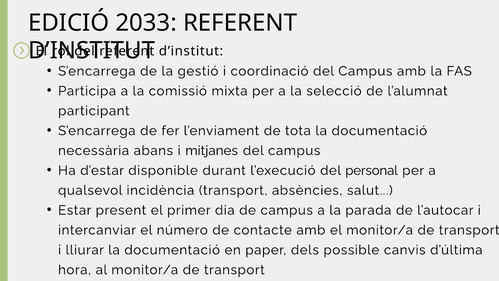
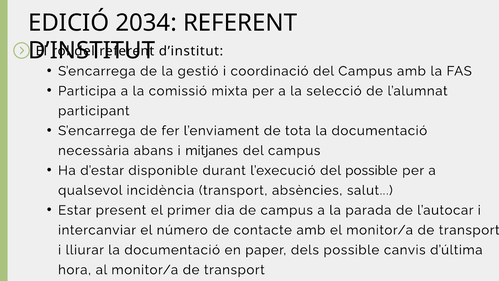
2033: 2033 -> 2034 (146, 23)
del personal: personal -> possible (371, 170)
